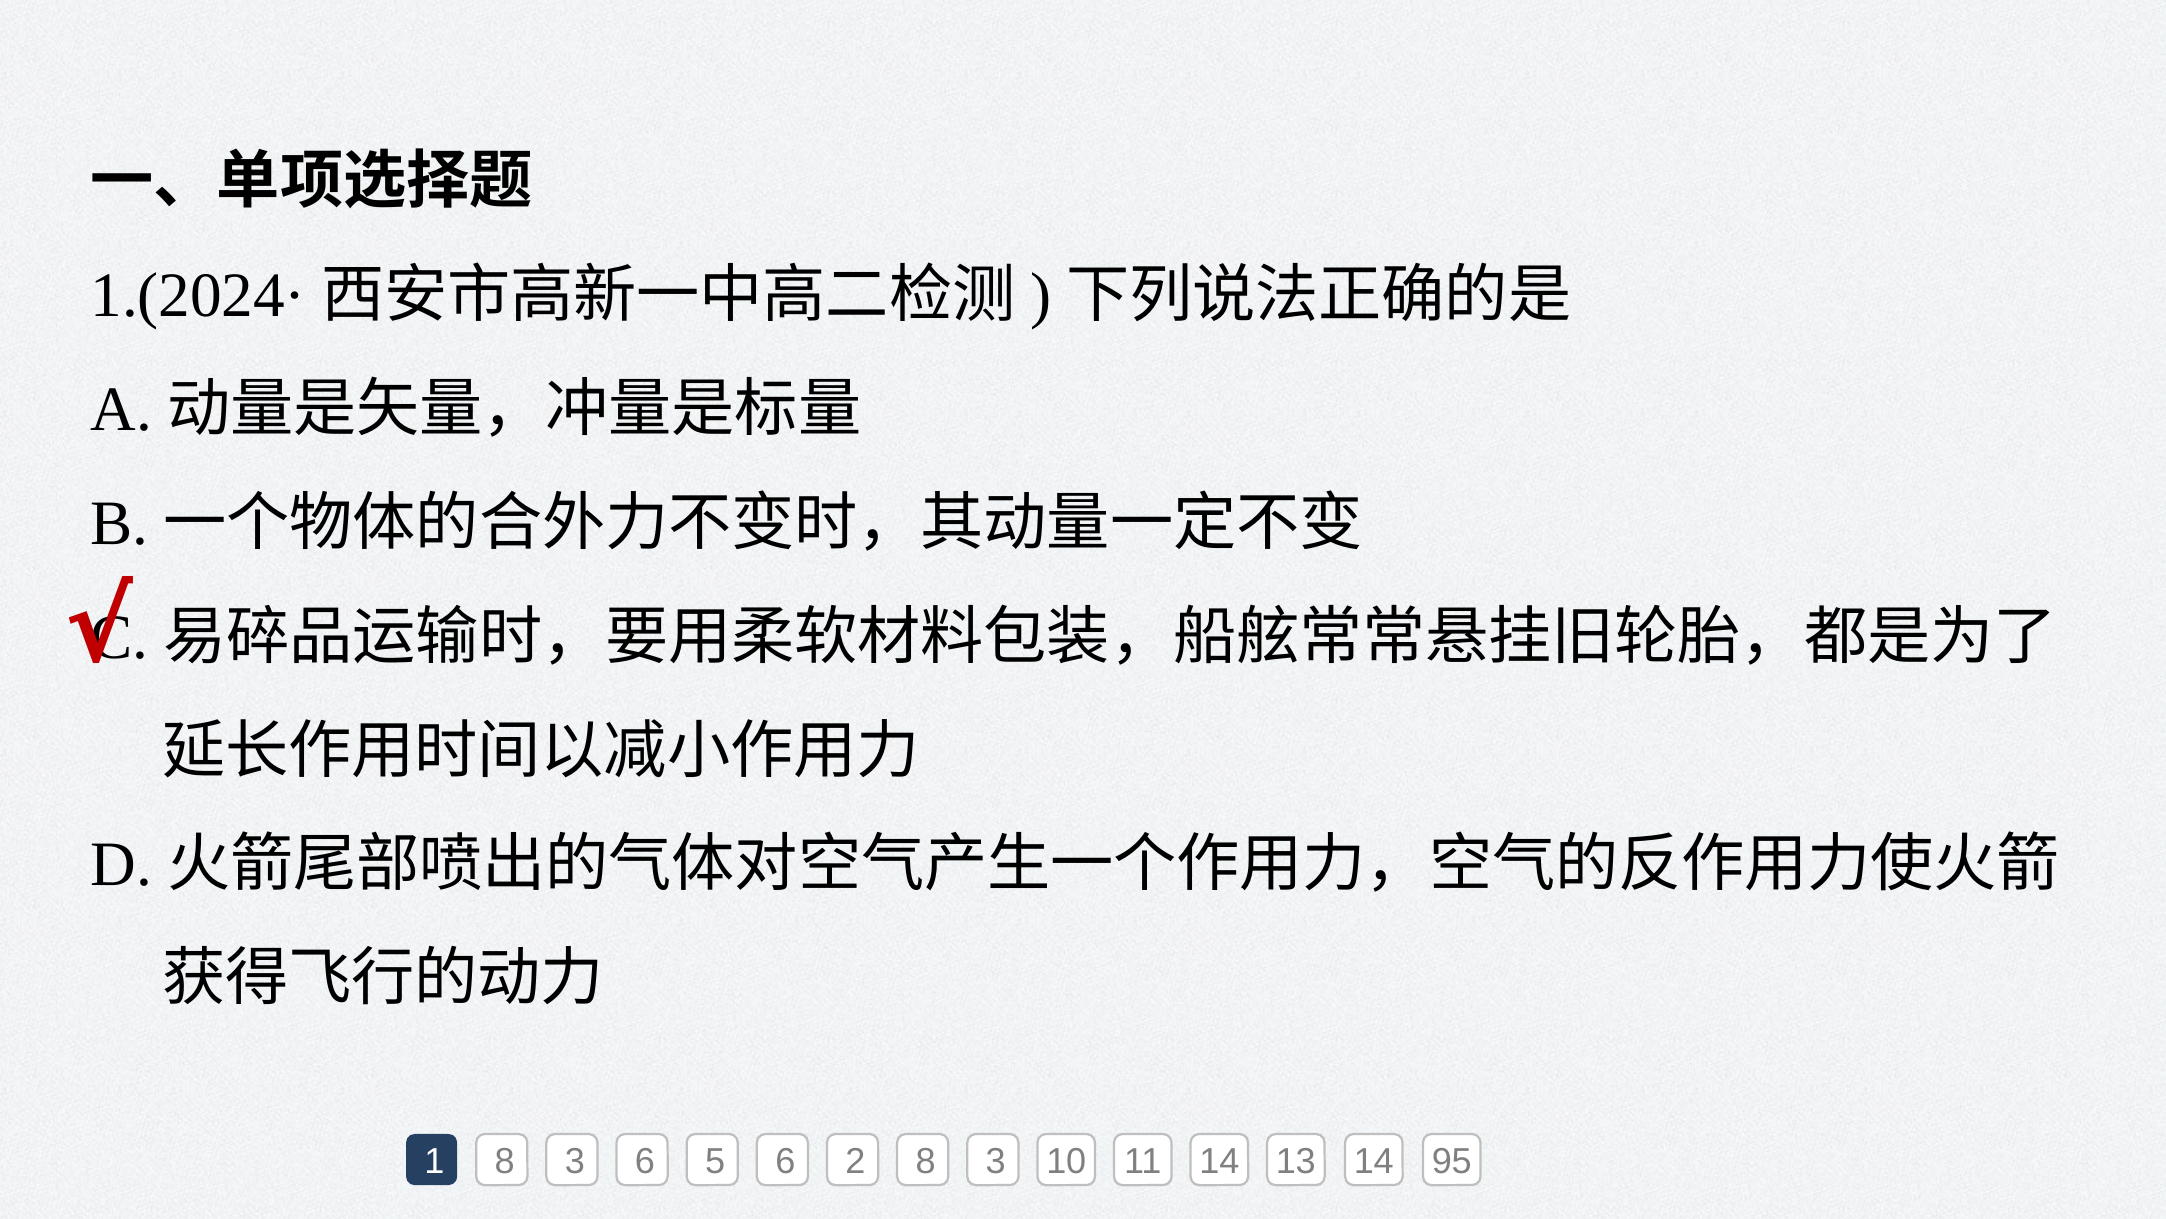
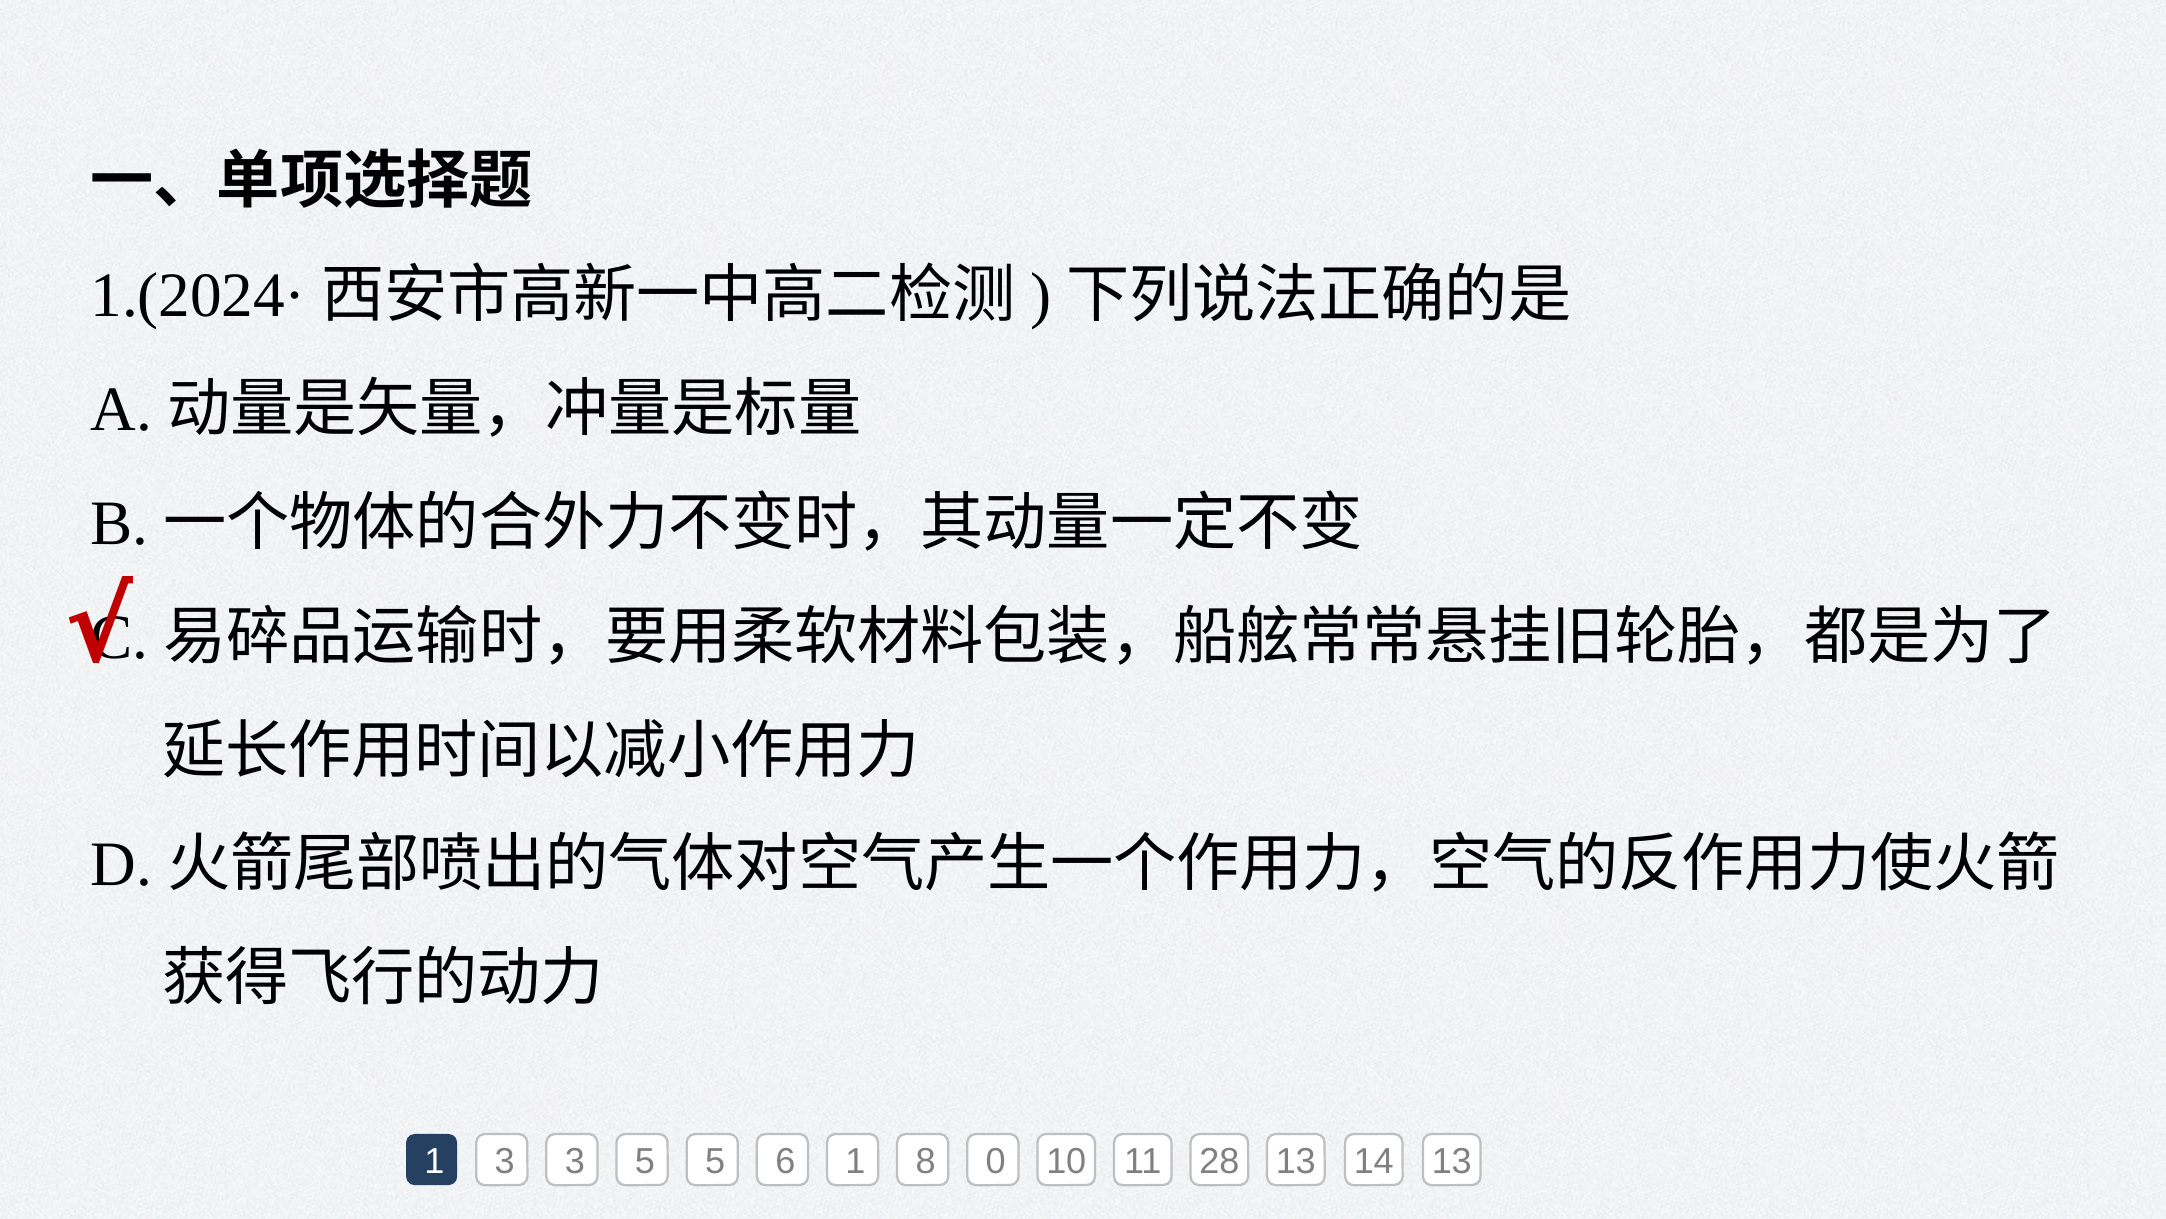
1 8: 8 -> 3 (505, 1162)
3 6: 6 -> 5 (645, 1162)
6 2: 2 -> 1 (855, 1162)
3: 3 -> 0 (996, 1162)
11 14: 14 -> 28 (1219, 1162)
14 95: 95 -> 13 (1452, 1162)
